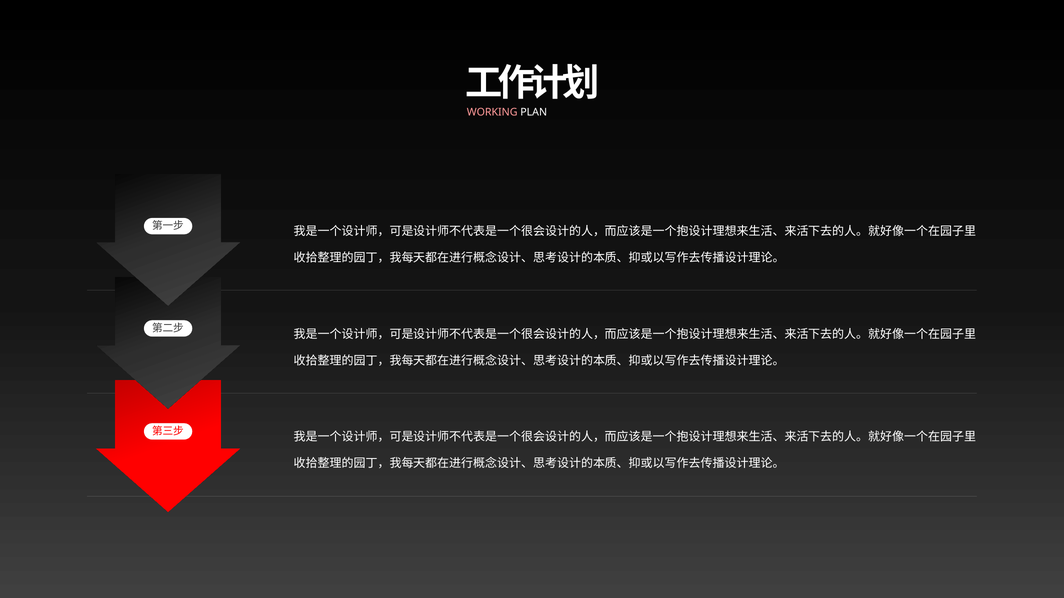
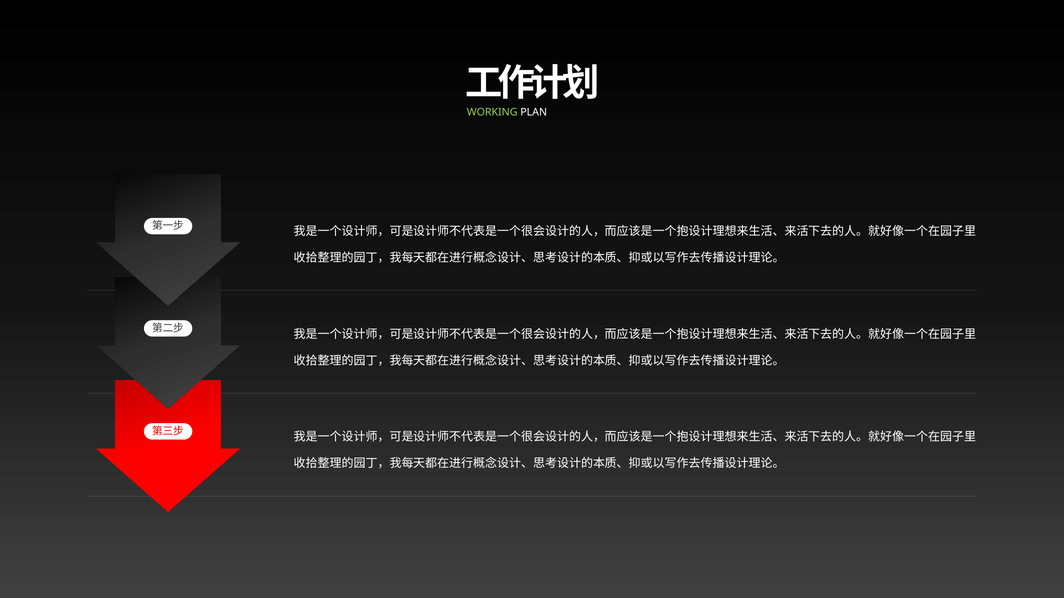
WORKING colour: pink -> light green (492, 112)
